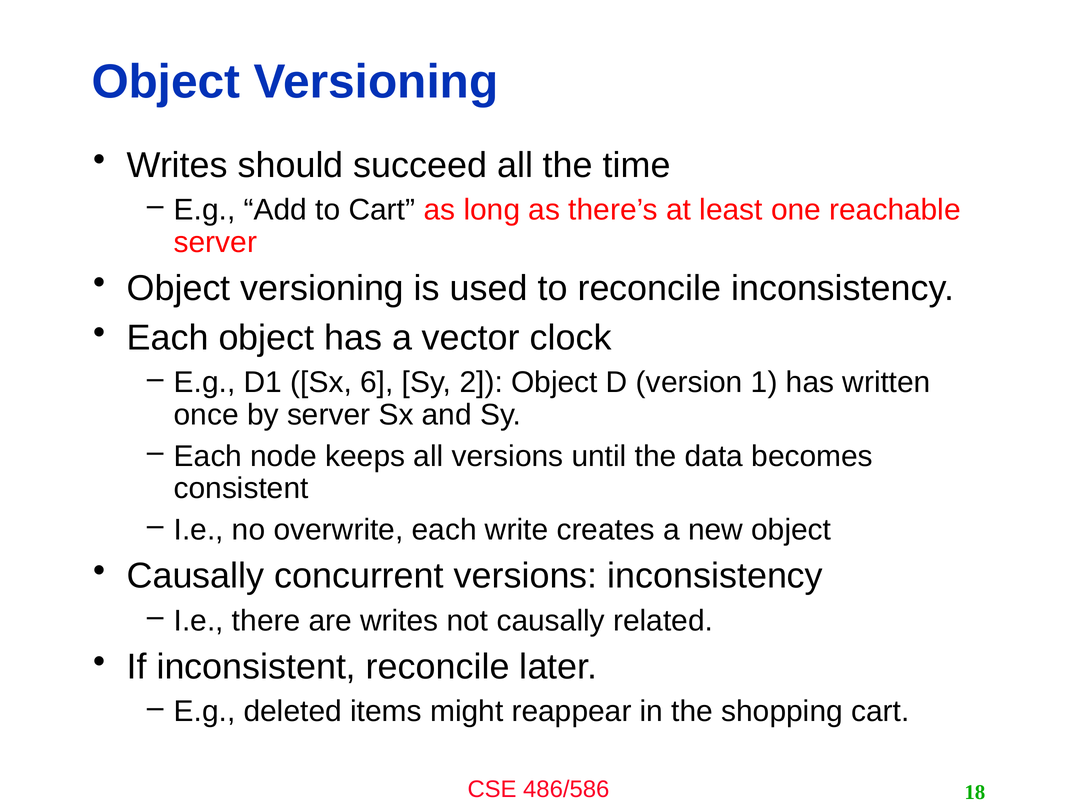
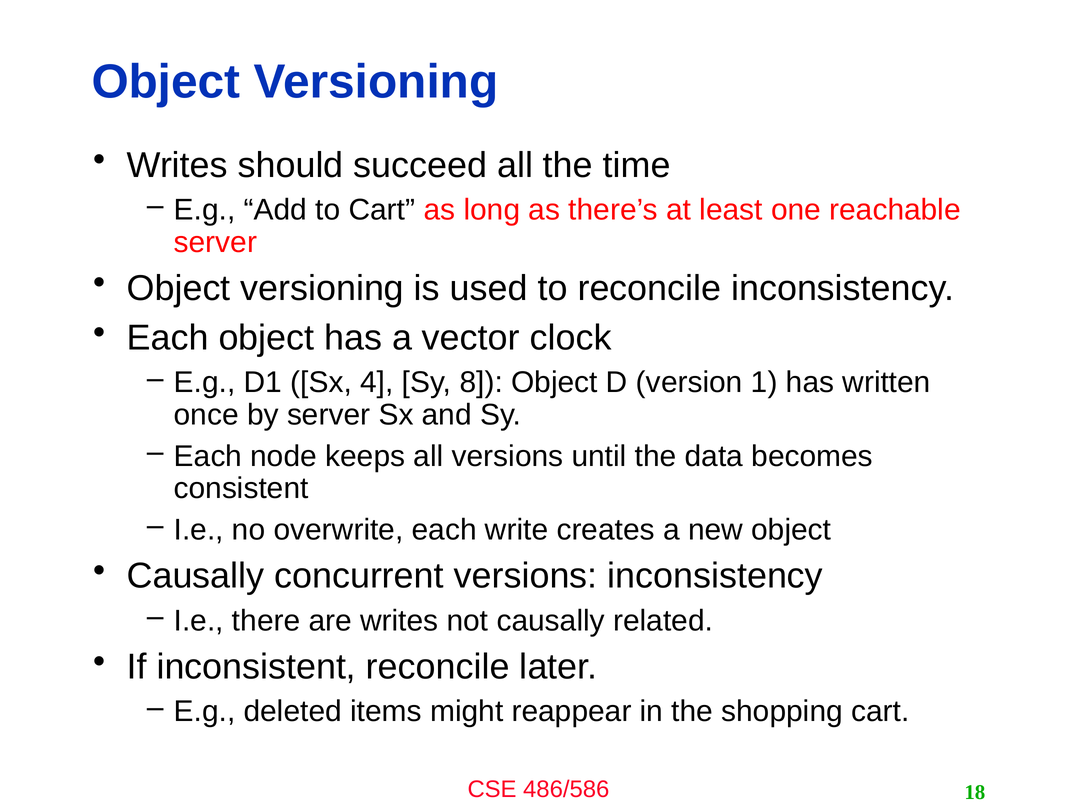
6: 6 -> 4 (377, 382)
2: 2 -> 8 (481, 382)
